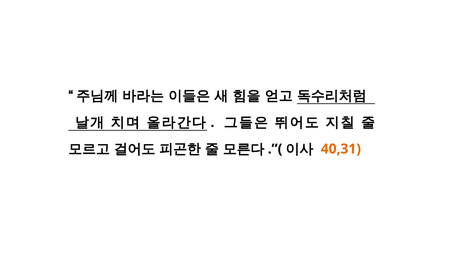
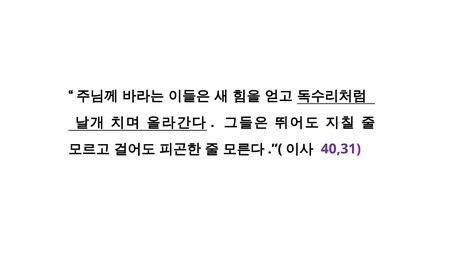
40,31 colour: orange -> purple (341, 149)
